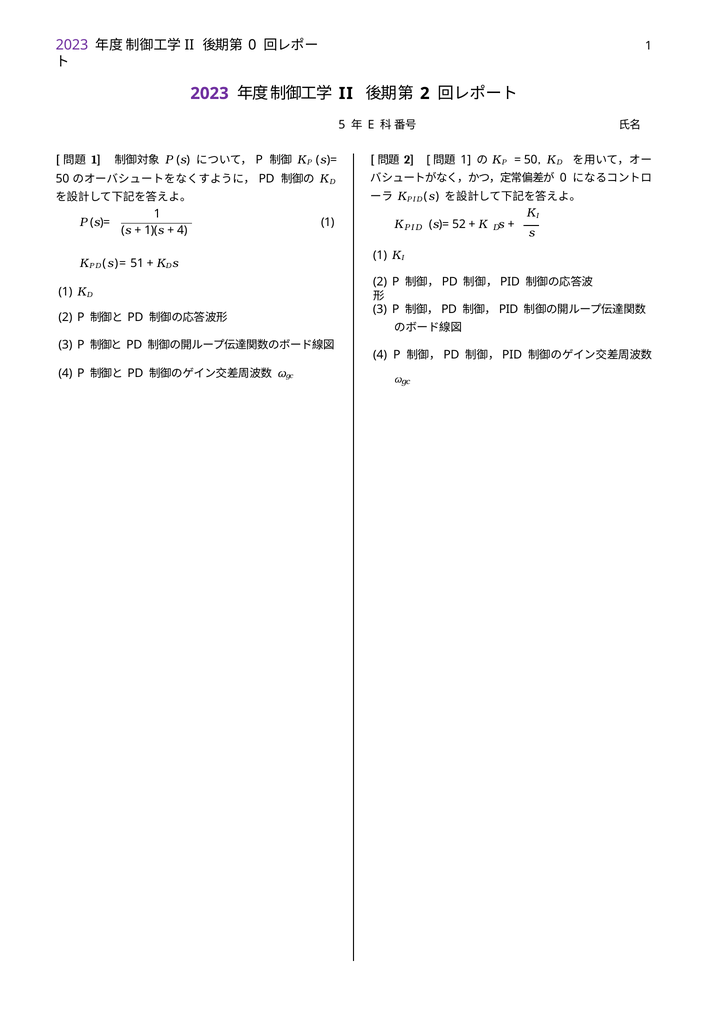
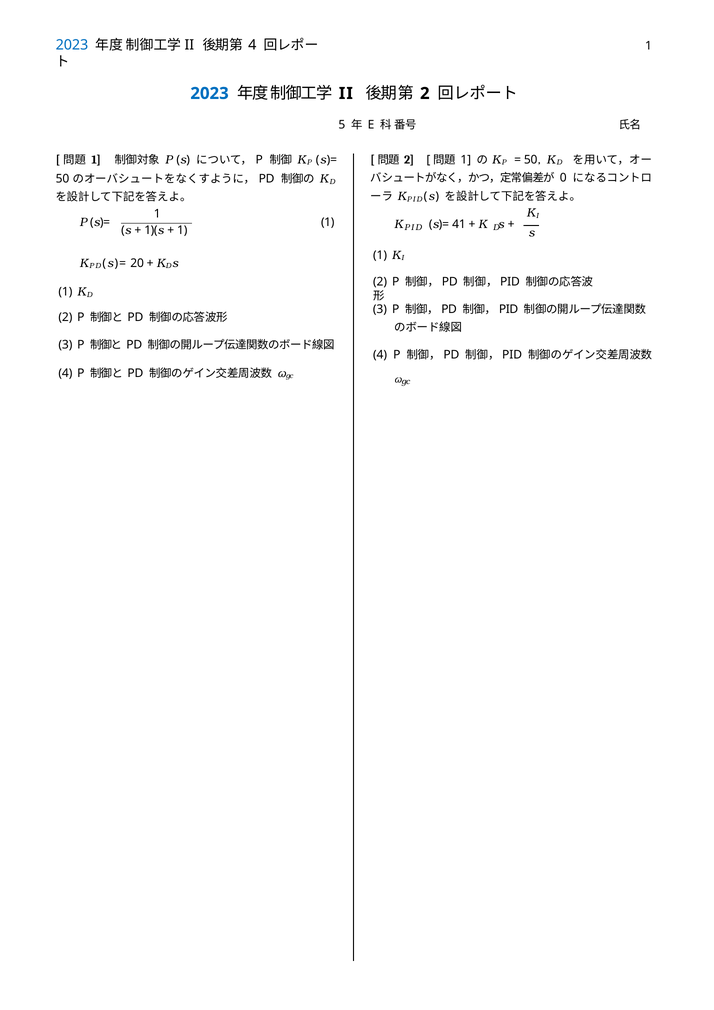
2023 colour: purple -> blue (72, 45)
0: 0 -> 4 (252, 45)
2023 colour: purple -> blue (210, 93)
52: 52 -> 41 (459, 225)
4: 4 -> 1 (182, 230)
51: 51 -> 20 (137, 263)
